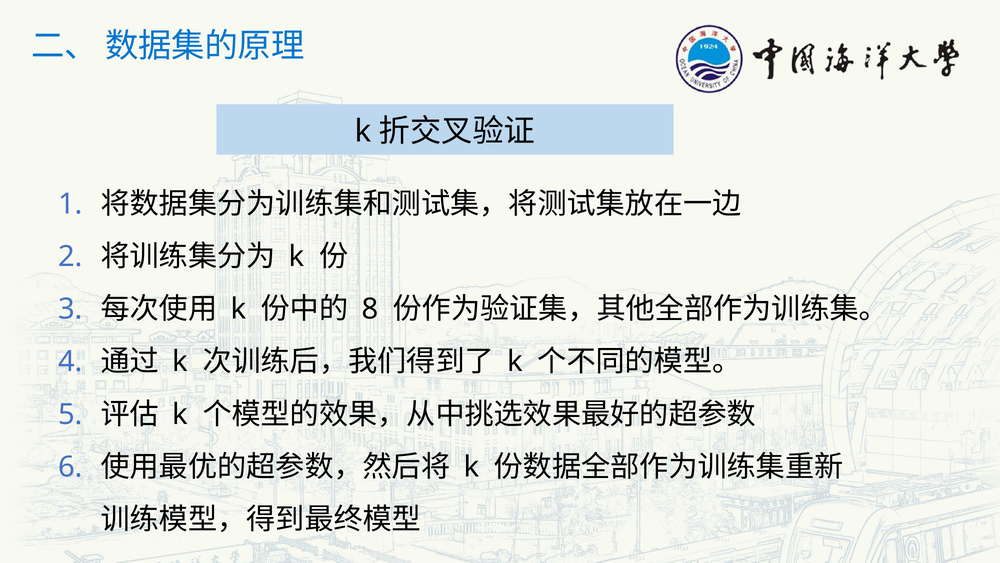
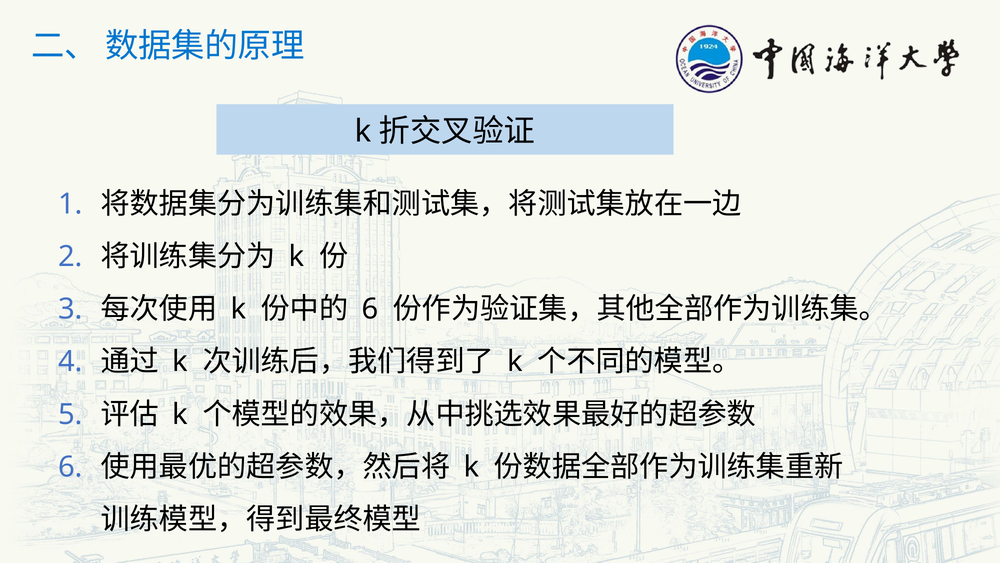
8: 8 -> 6 (370, 309)
